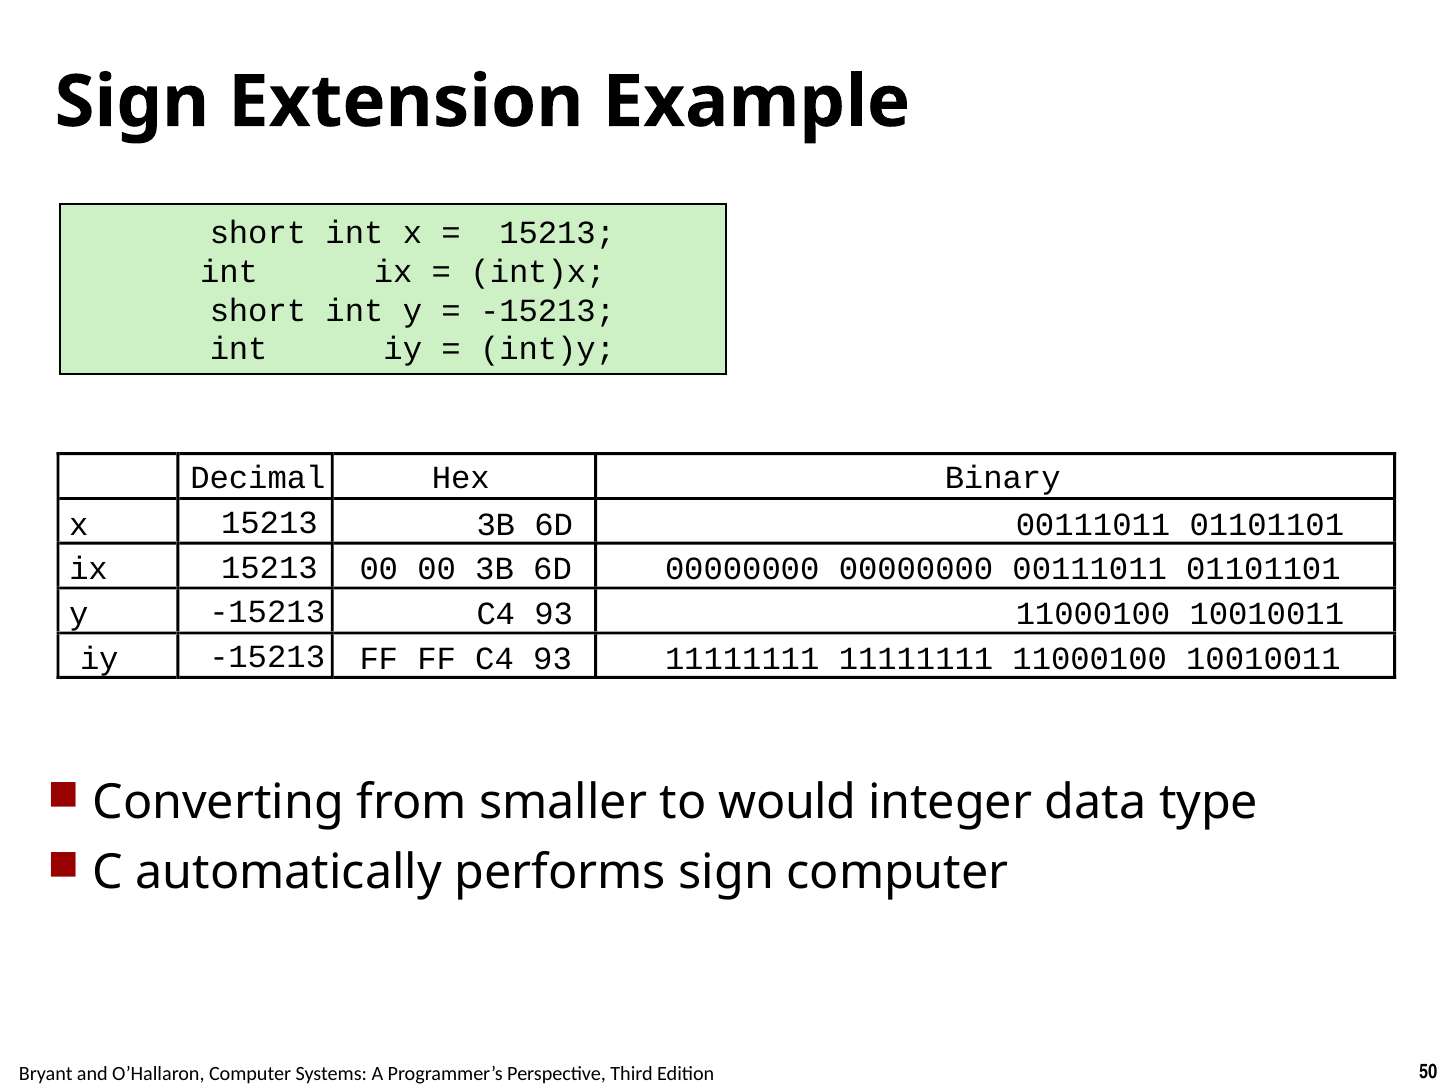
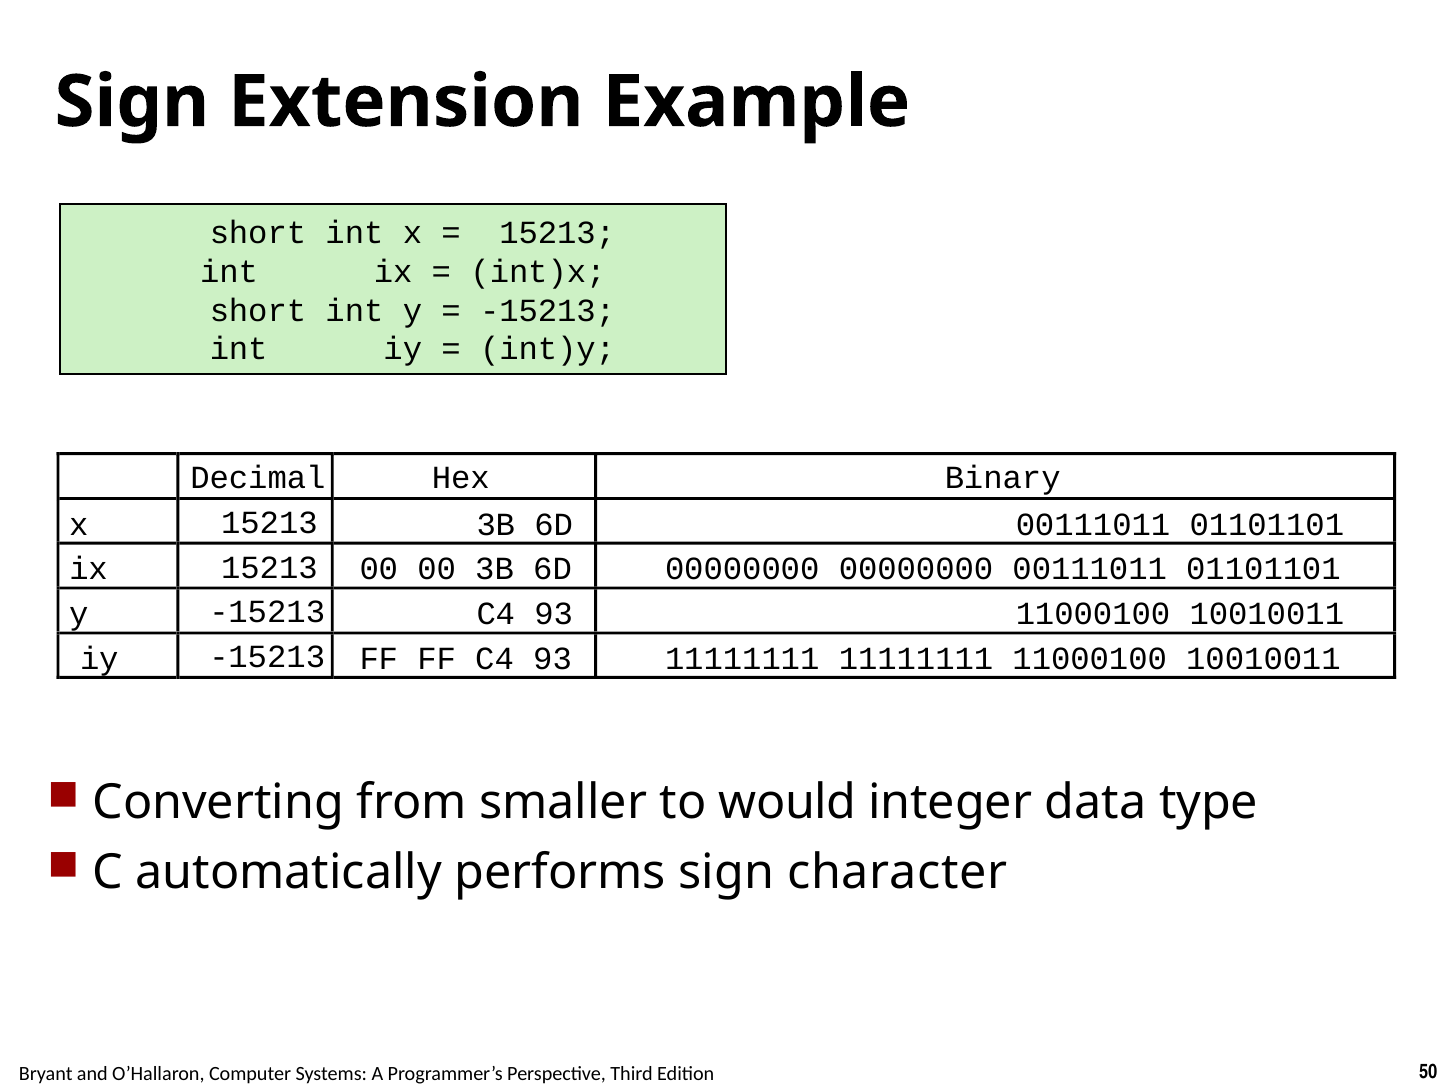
sign computer: computer -> character (897, 872)
